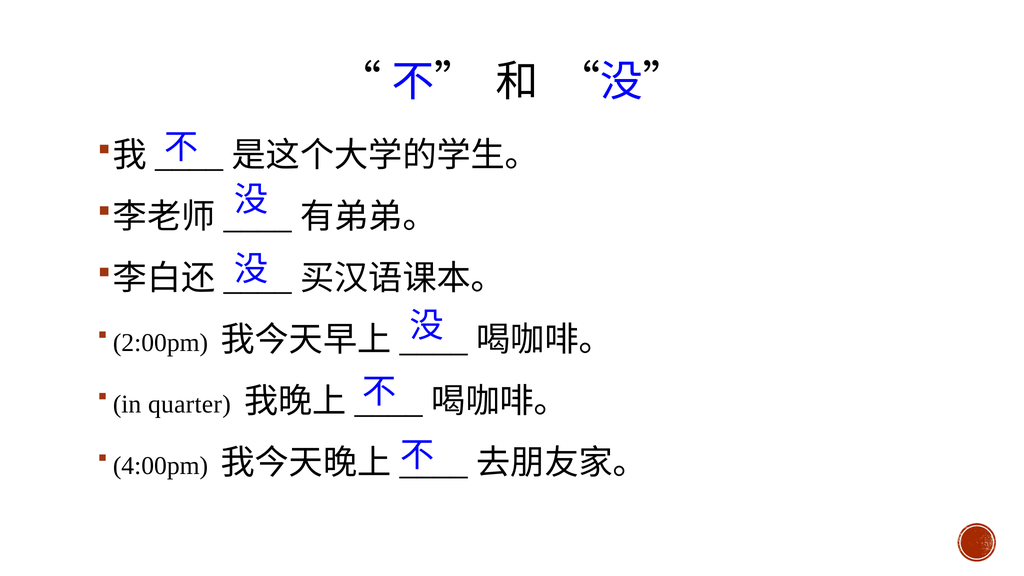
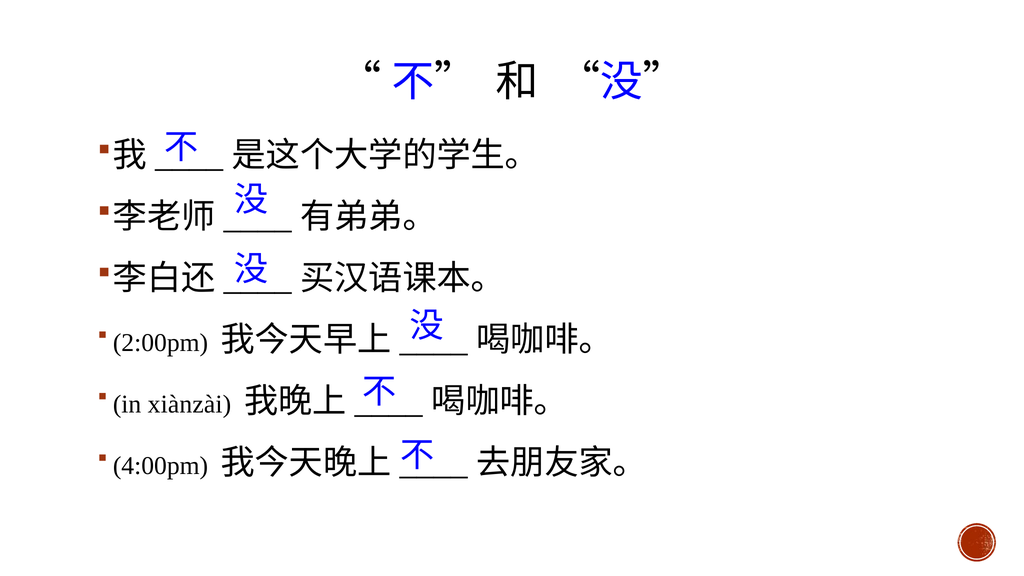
quarter: quarter -> xiànzài (189, 404)
